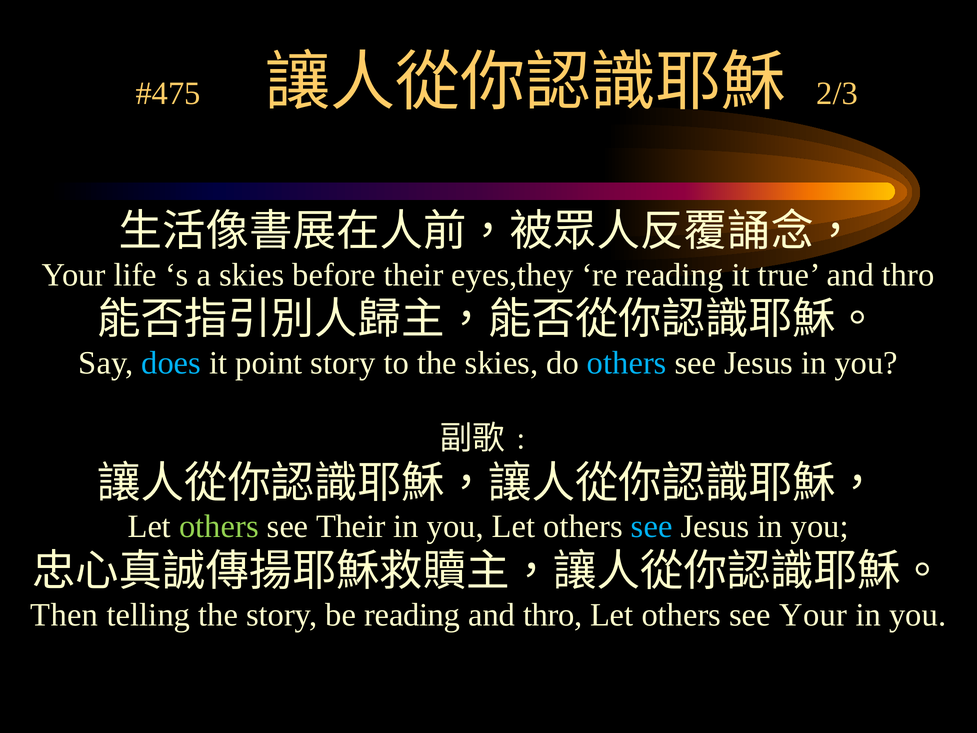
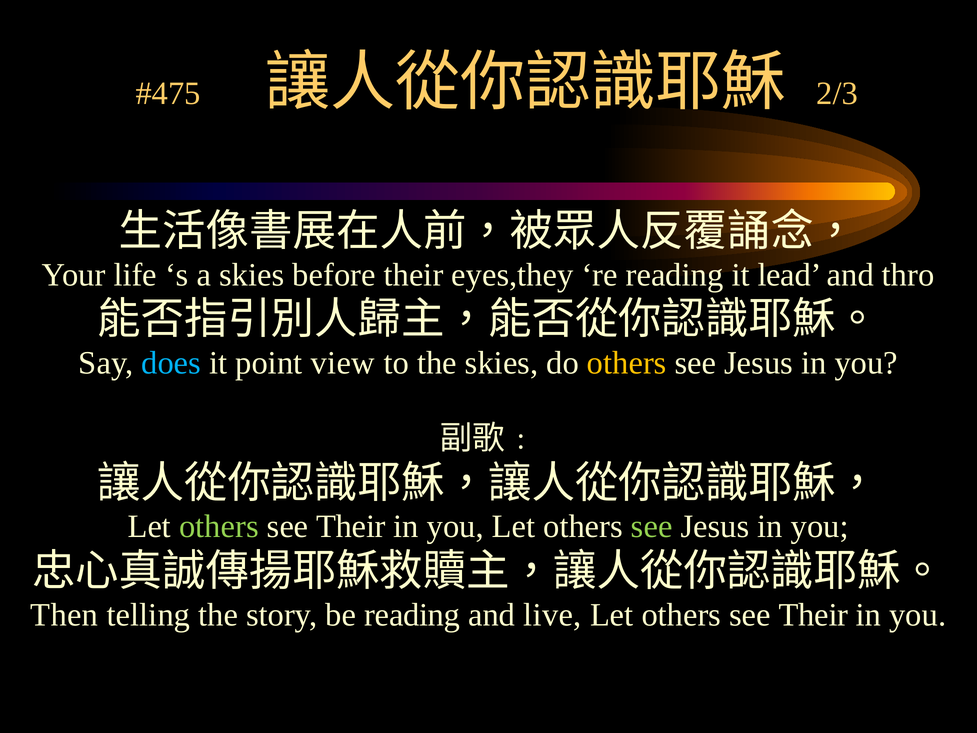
true: true -> lead (790, 275)
point story: story -> view (343, 363)
others colour: light blue -> yellow (627, 363)
see colour: light blue -> light green (652, 527)
thro: thro -> live (552, 615)
Your: Your -> Their (813, 615)
